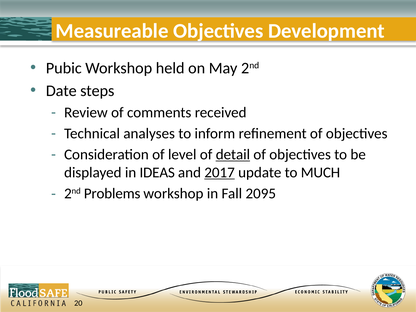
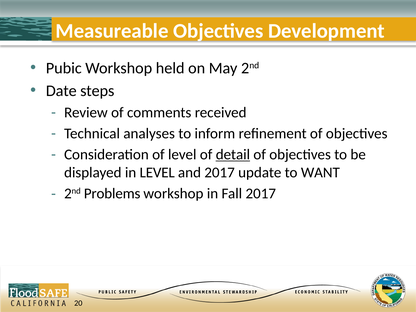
in IDEAS: IDEAS -> LEVEL (157, 173)
2017 underline: present -> none (220, 173)
MUCH: MUCH -> WANT (320, 173)
Fall 2095: 2095 -> 2017 (261, 194)
